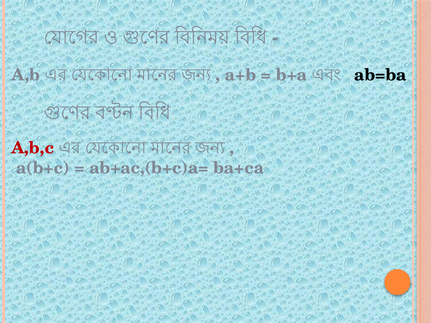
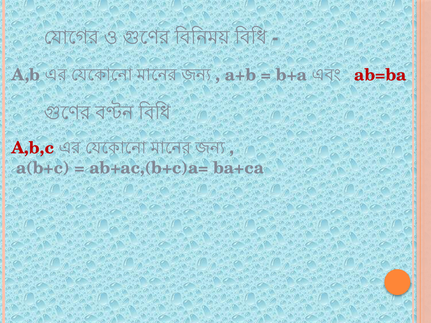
ab=ba colour: black -> red (380, 75)
